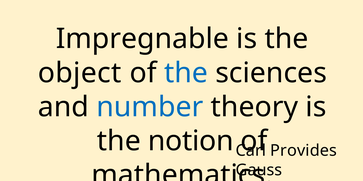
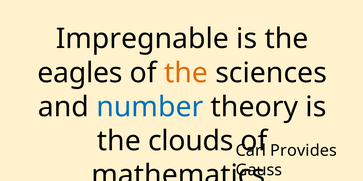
object: object -> eagles (80, 73)
the colour: blue -> orange (186, 73)
notion: notion -> clouds (191, 141)
